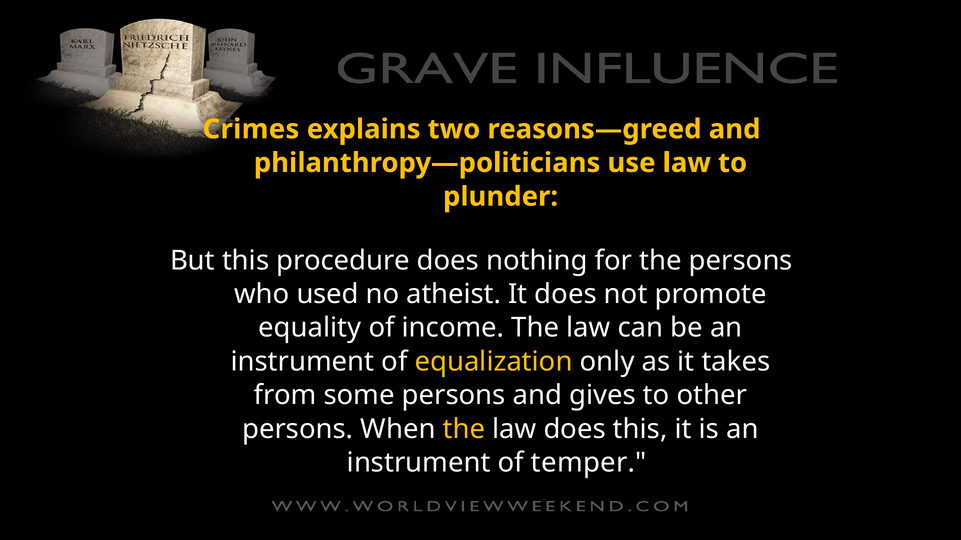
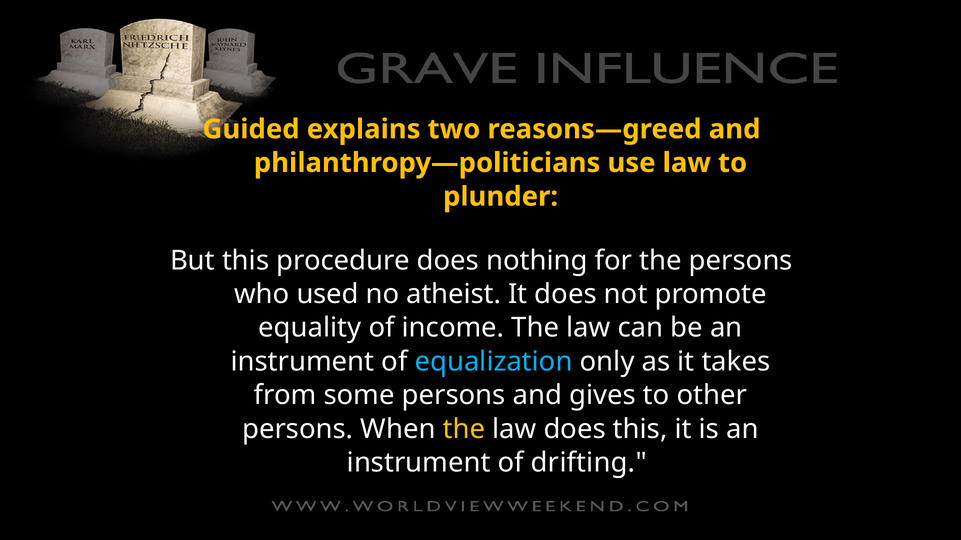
Crimes: Crimes -> Guided (251, 129)
equalization colour: yellow -> light blue (494, 362)
temper: temper -> drifting (589, 463)
